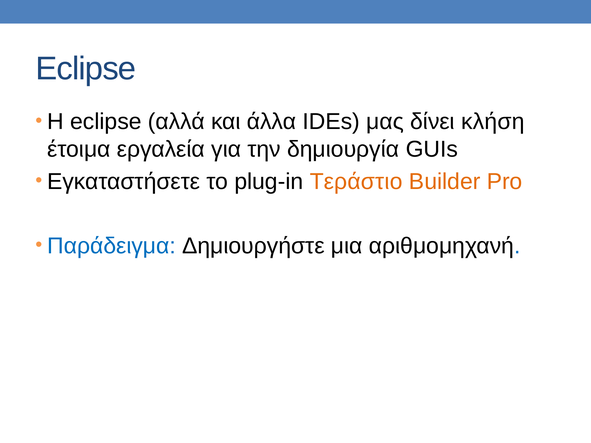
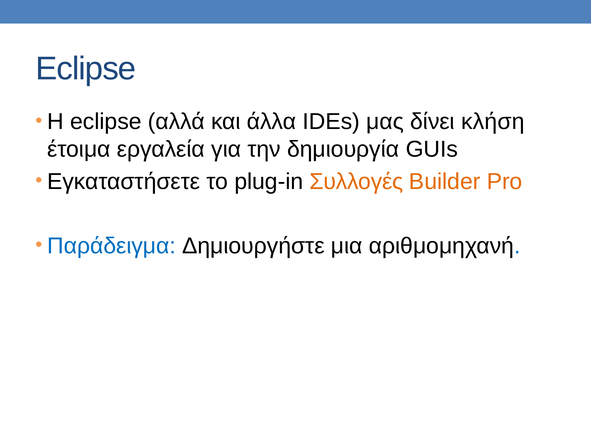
Τεράστιο: Τεράστιο -> Συλλογές (356, 182)
